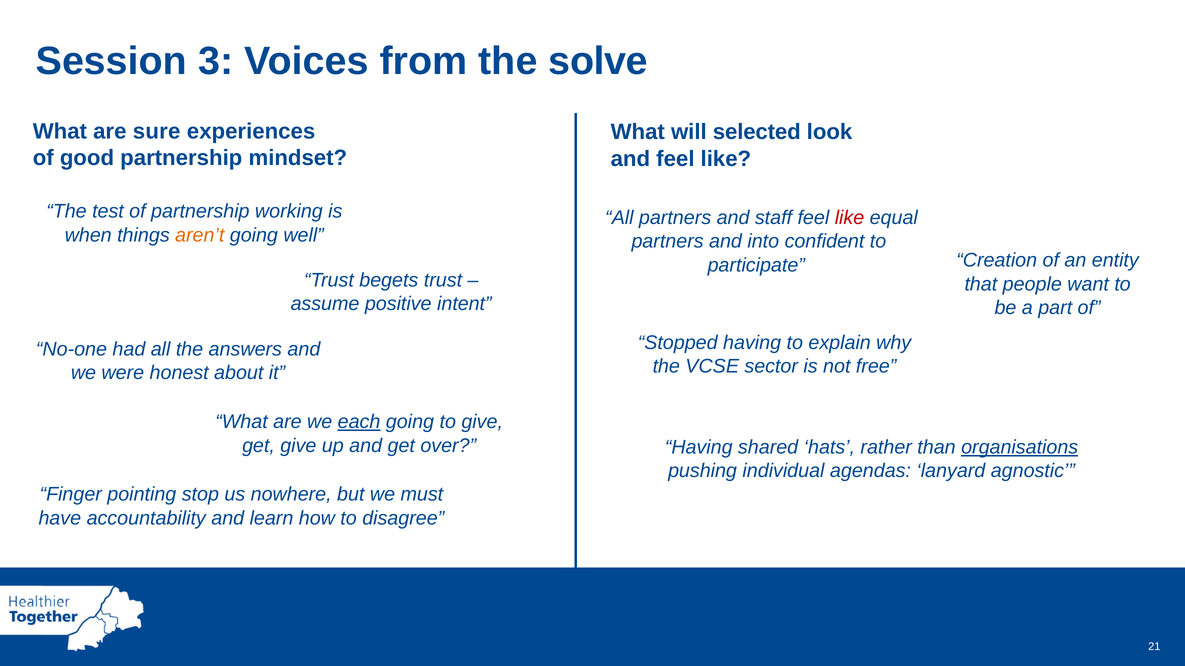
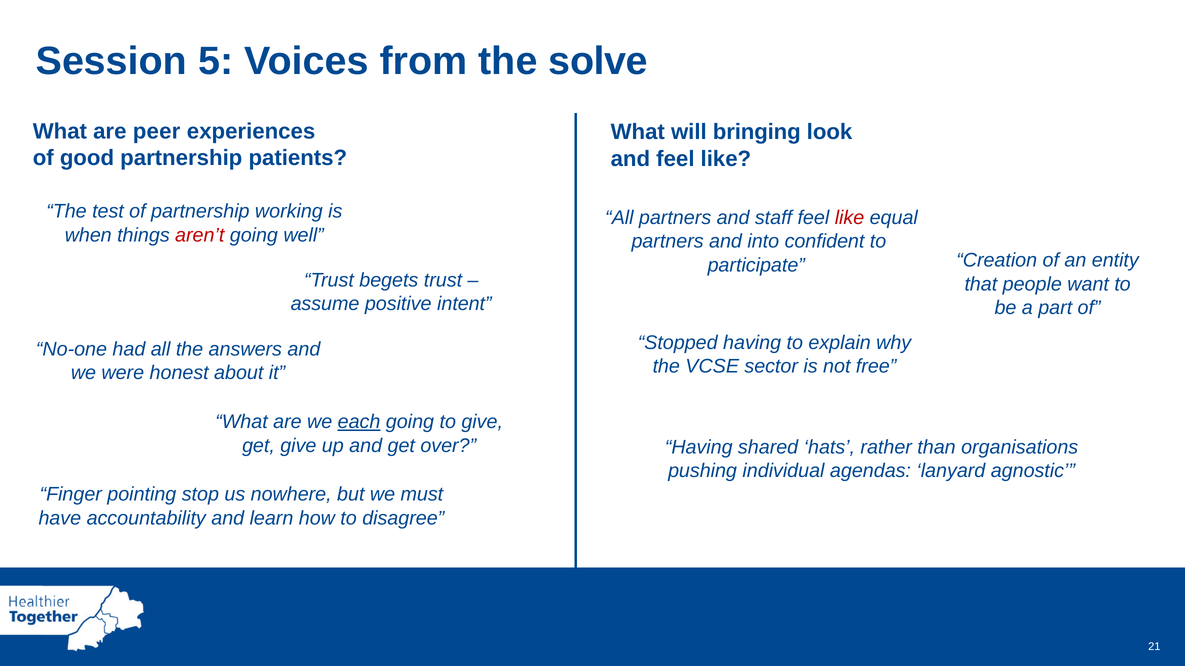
3: 3 -> 5 (216, 61)
sure: sure -> peer (157, 131)
selected: selected -> bringing (757, 132)
mindset: mindset -> patients (298, 158)
aren’t colour: orange -> red (200, 235)
organisations underline: present -> none (1020, 448)
